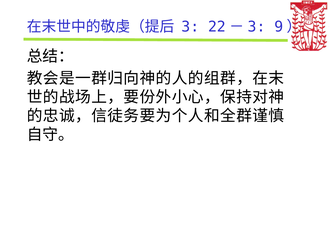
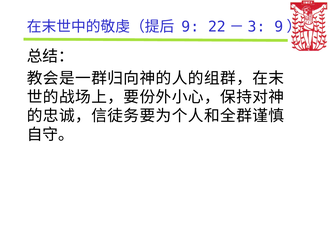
3: 3 -> 9 (190, 27)
